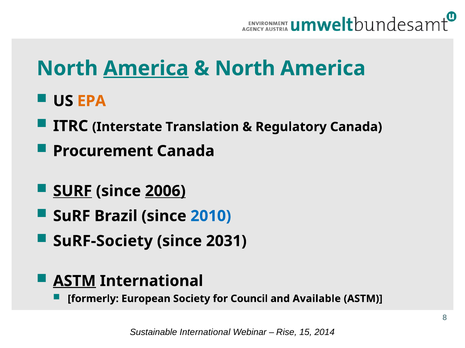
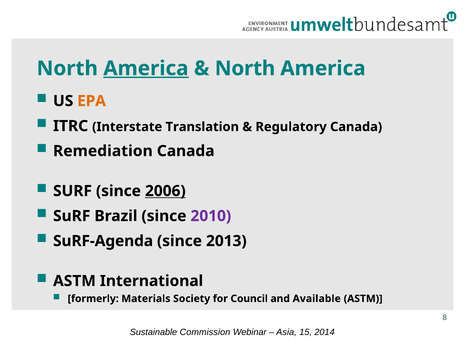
Procurement: Procurement -> Remediation (103, 151)
SURF underline: present -> none (73, 191)
2010 colour: blue -> purple (211, 216)
SuRF-Society: SuRF-Society -> SuRF-Agenda (103, 242)
2031: 2031 -> 2013 (226, 242)
ASTM underline: present -> none (74, 282)
European: European -> Materials (146, 299)
Sustainable International: International -> Commission (205, 333)
Rise: Rise -> Asia (287, 333)
